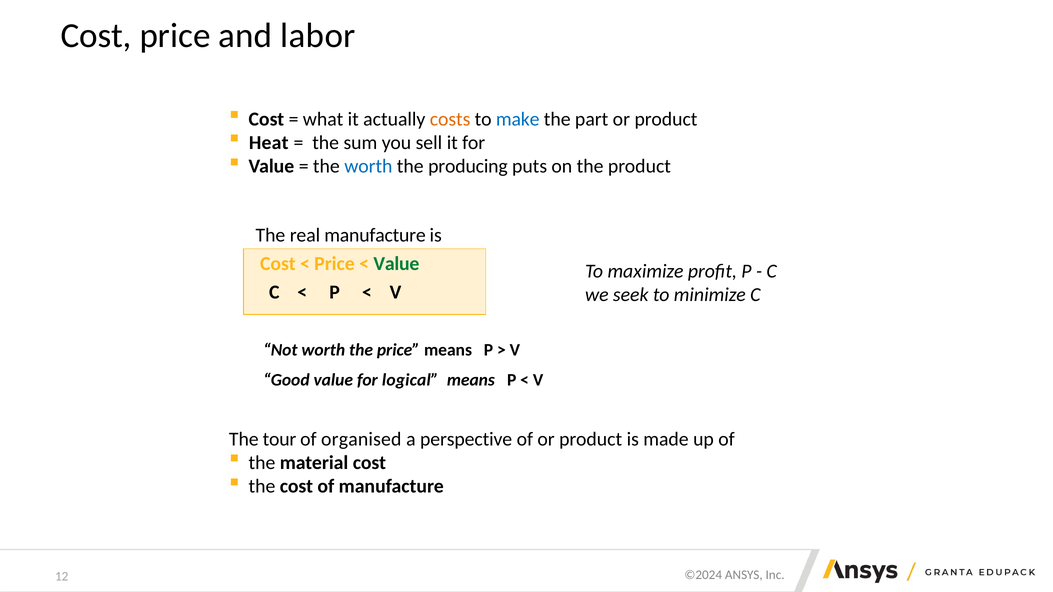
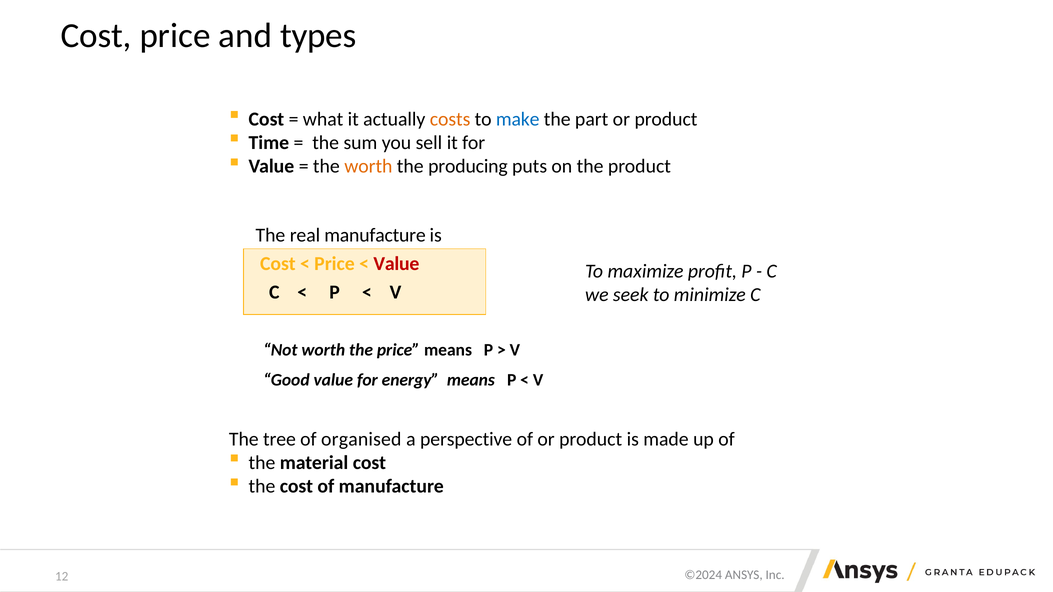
labor: labor -> types (318, 36)
Heat: Heat -> Time (269, 143)
worth colour: blue -> orange (368, 166)
Value colour: green -> red (396, 264)
logical: logical -> energy (410, 380)
tour: tour -> tree (279, 439)
